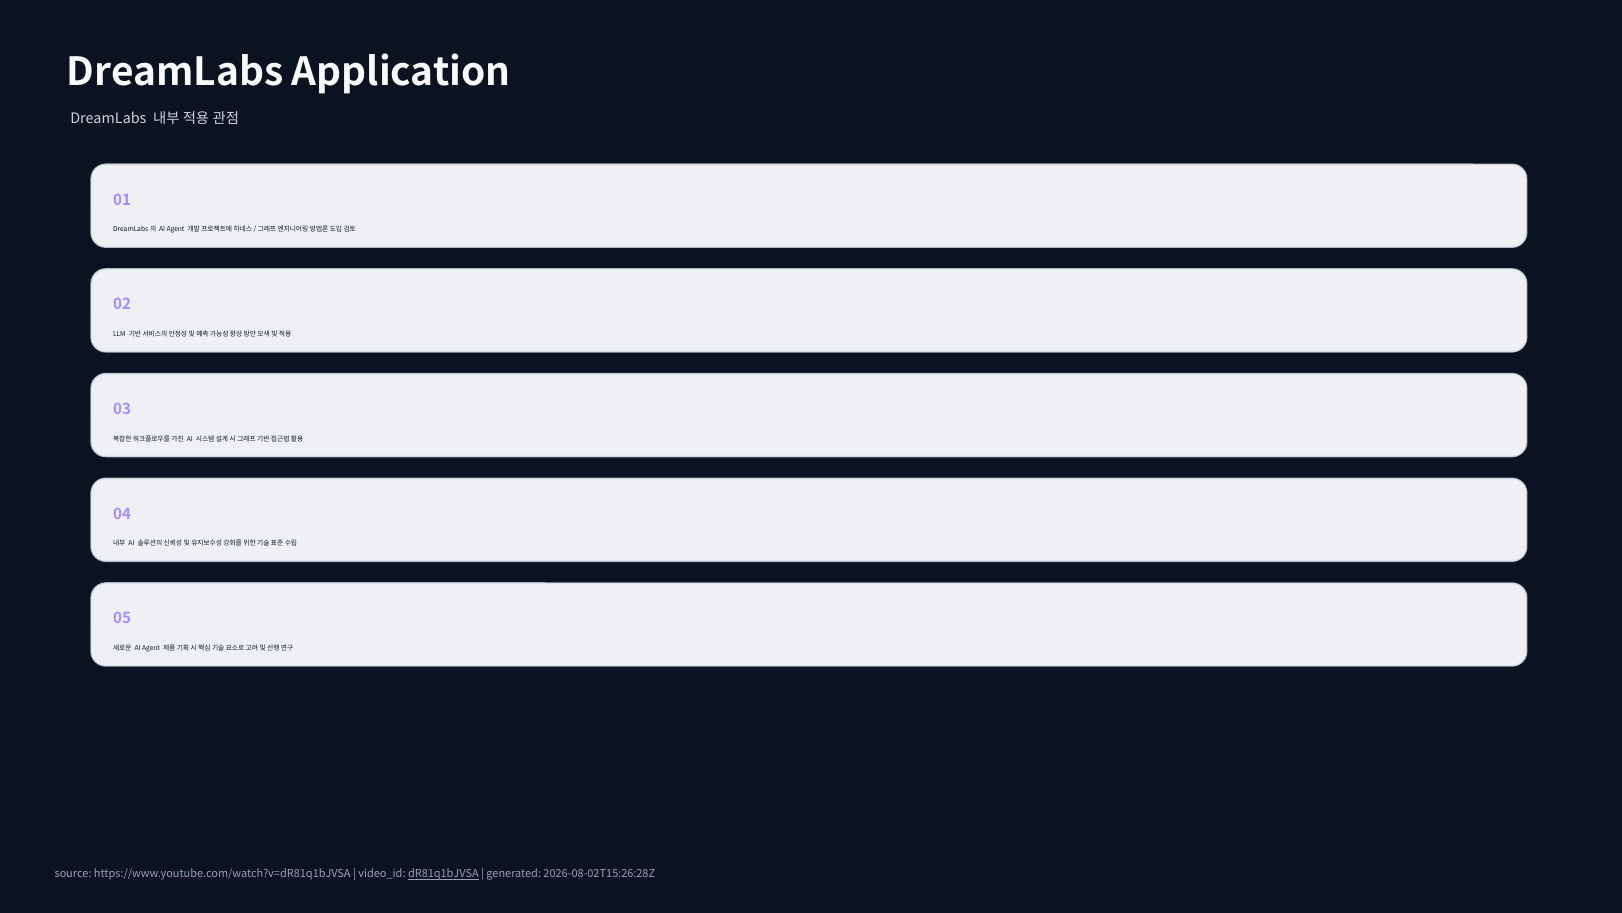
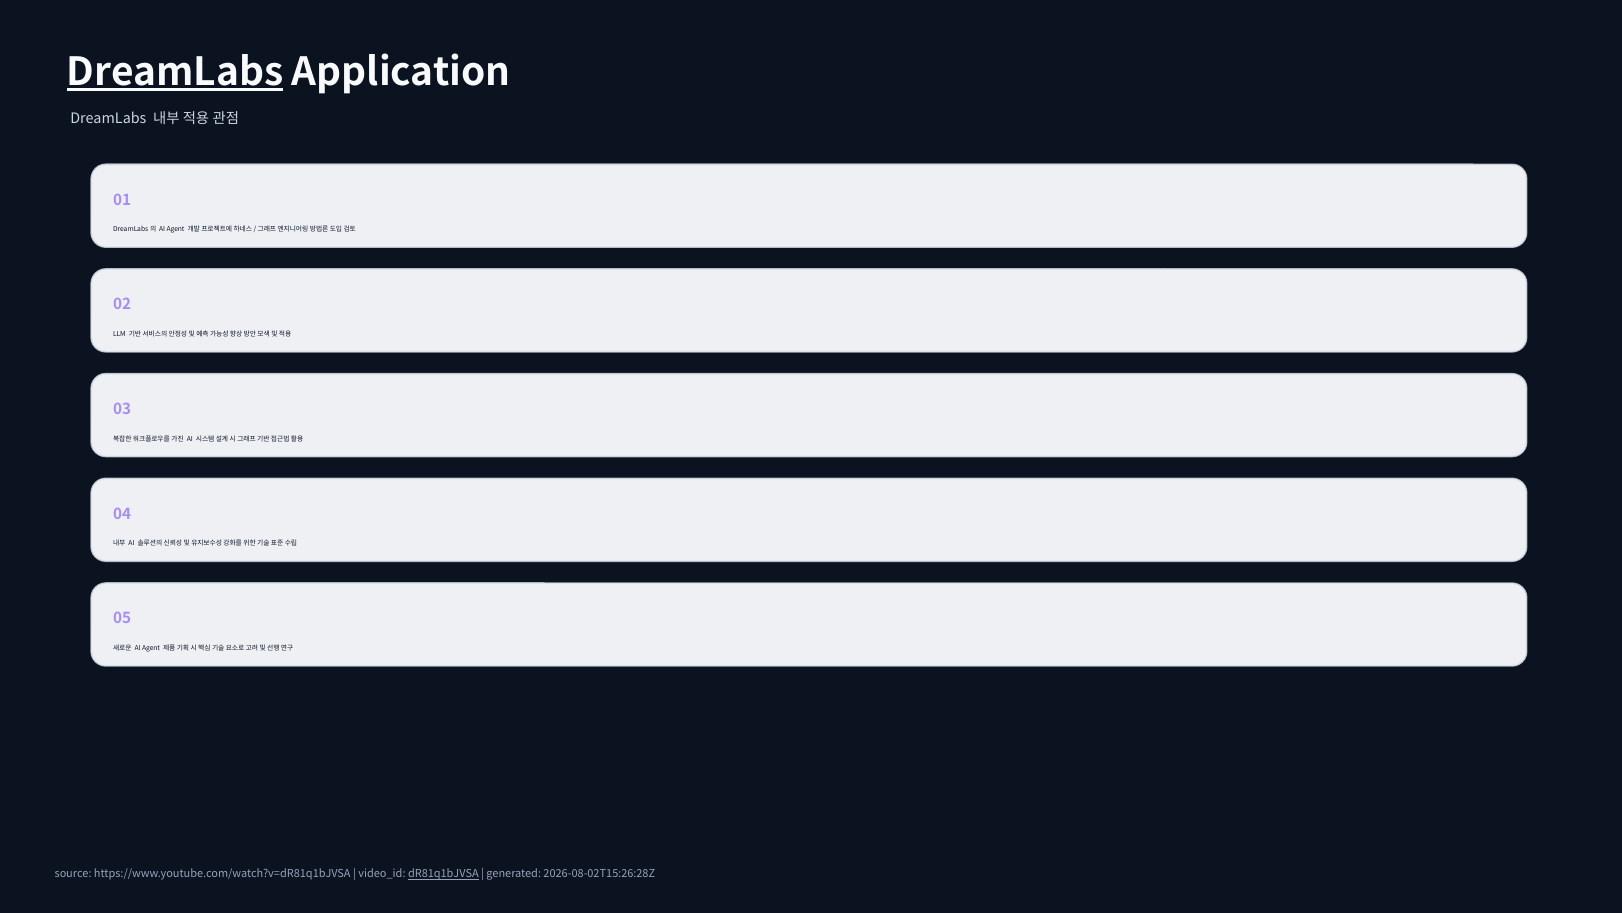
DreamLabs underline: none -> present (175, 73)
